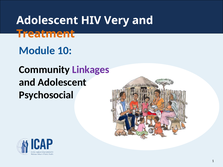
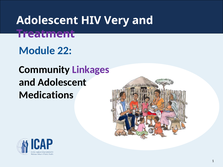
Treatment colour: orange -> purple (46, 34)
10: 10 -> 22 (65, 51)
Psychosocial: Psychosocial -> Medications (46, 95)
